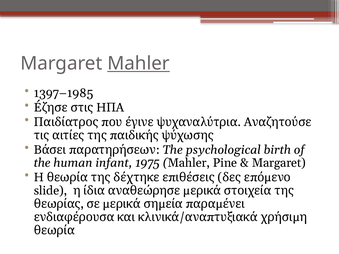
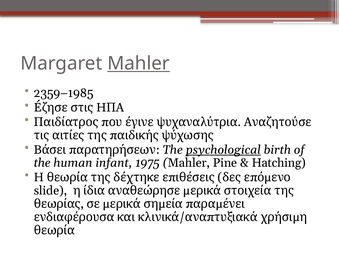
1397–1985: 1397–1985 -> 2359–1985 (64, 93)
psychological underline: none -> present (223, 150)
Margaret: Margaret -> Hatching (279, 163)
